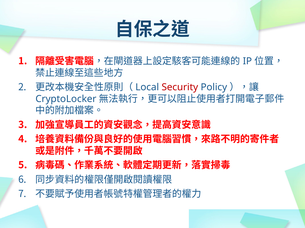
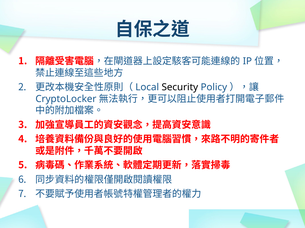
Security colour: red -> black (180, 88)
